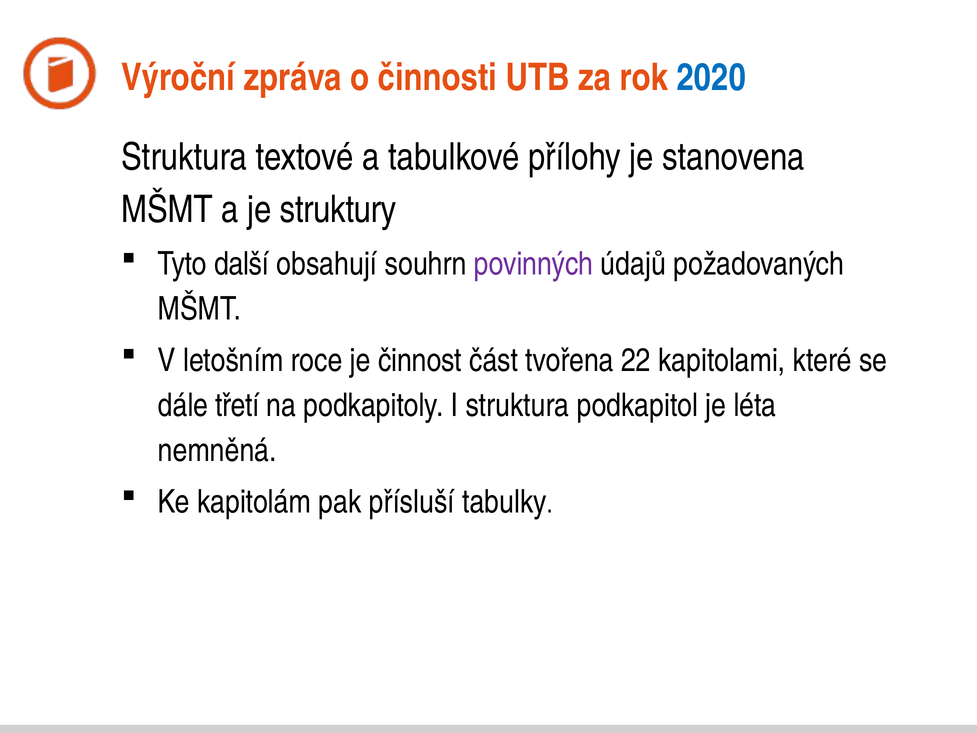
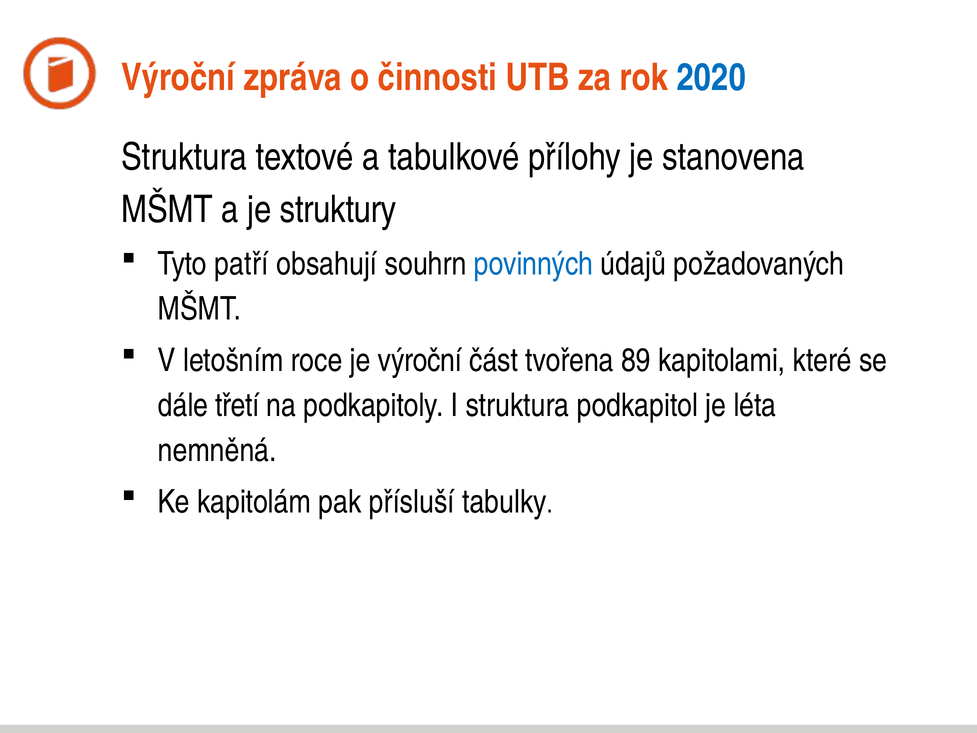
další: další -> patří (242, 264)
povinných colour: purple -> blue (534, 264)
je činnost: činnost -> výroční (420, 360)
22: 22 -> 89 (636, 360)
